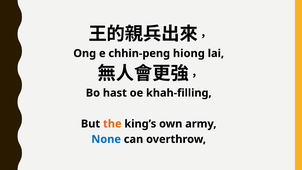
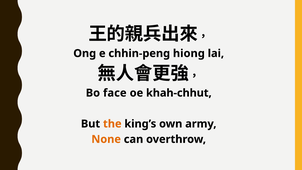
hast: hast -> face (115, 93)
khah-filling: khah-filling -> khah-chhut (179, 93)
None colour: blue -> orange (106, 139)
